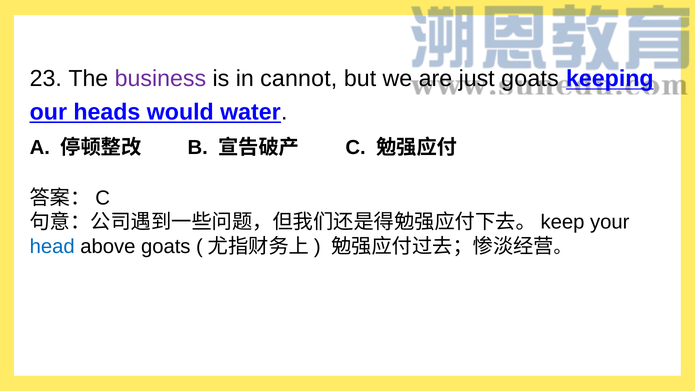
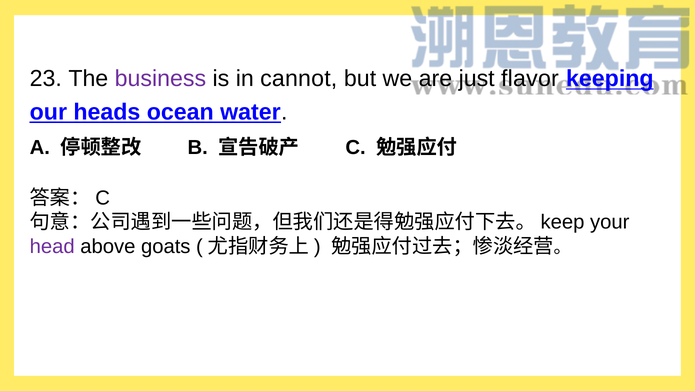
just goats: goats -> flavor (530, 79)
would: would -> ocean (180, 112)
head colour: blue -> purple (52, 247)
